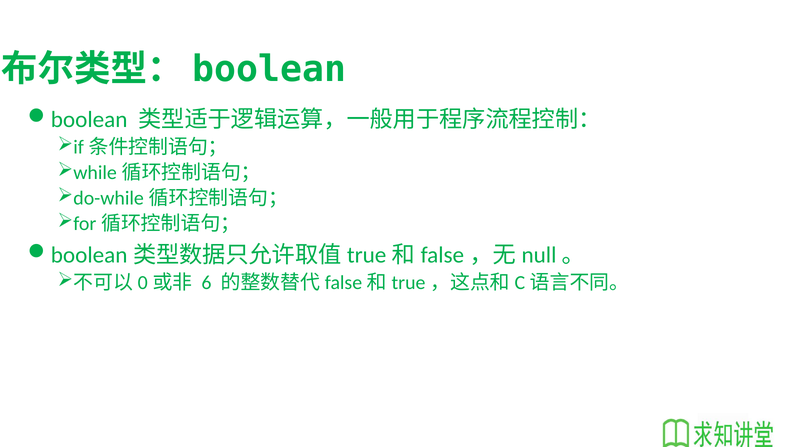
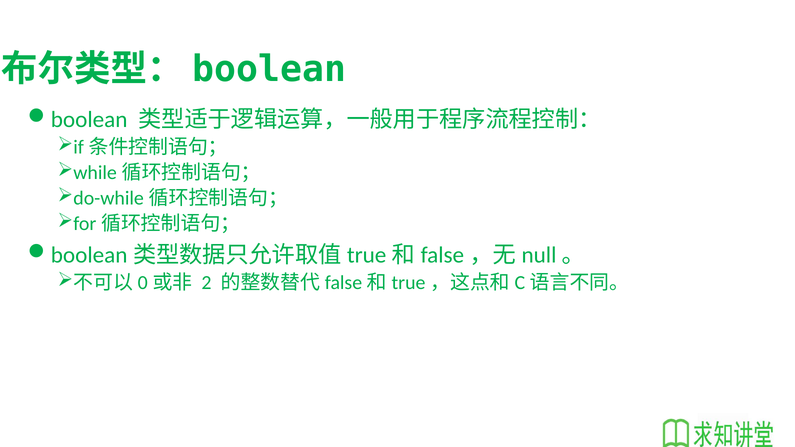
6: 6 -> 2 (206, 283)
